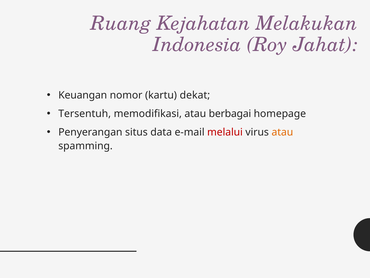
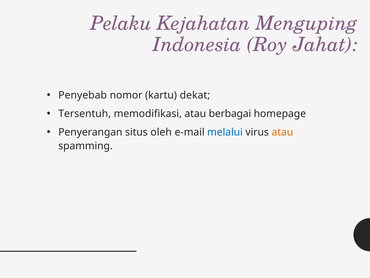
Ruang: Ruang -> Pelaku (121, 23)
Melakukan: Melakukan -> Menguping (307, 23)
Keuangan: Keuangan -> Penyebab (83, 95)
data: data -> oleh (161, 132)
melalui colour: red -> blue (225, 132)
